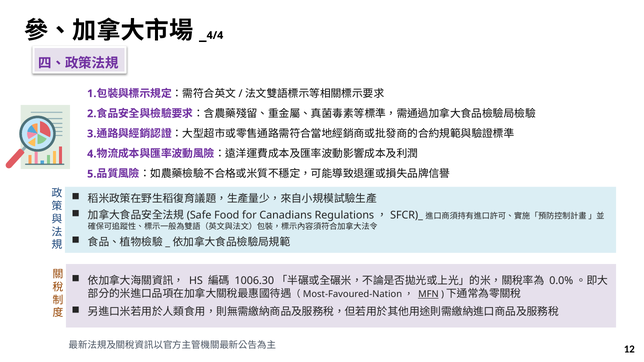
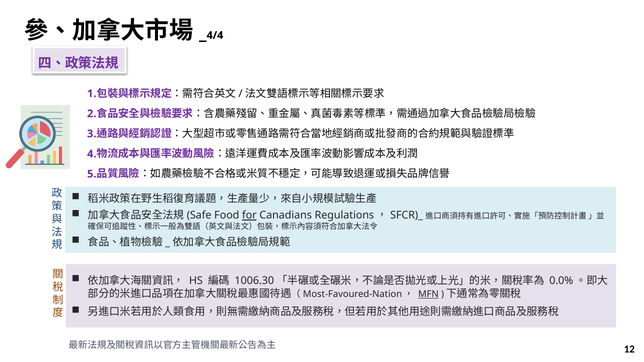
for underline: none -> present (249, 216)
